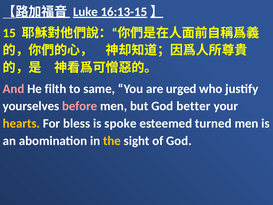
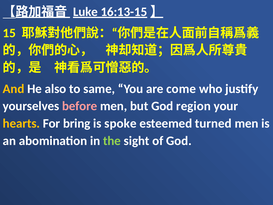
And colour: pink -> yellow (14, 89)
filth: filth -> also (56, 89)
urged: urged -> come (181, 89)
better: better -> region (193, 106)
bless: bless -> bring (77, 123)
the colour: yellow -> light green (112, 141)
